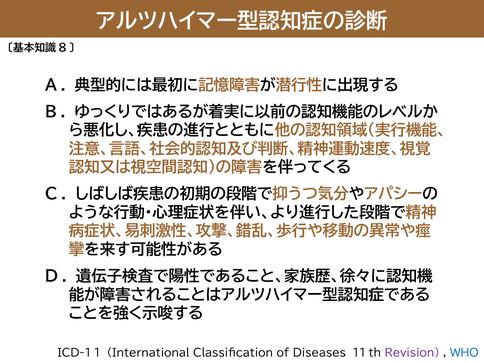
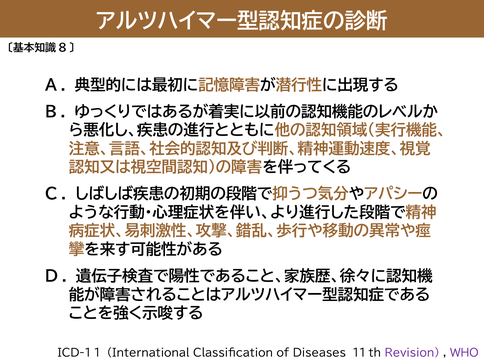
WHO colour: blue -> purple (464, 353)
